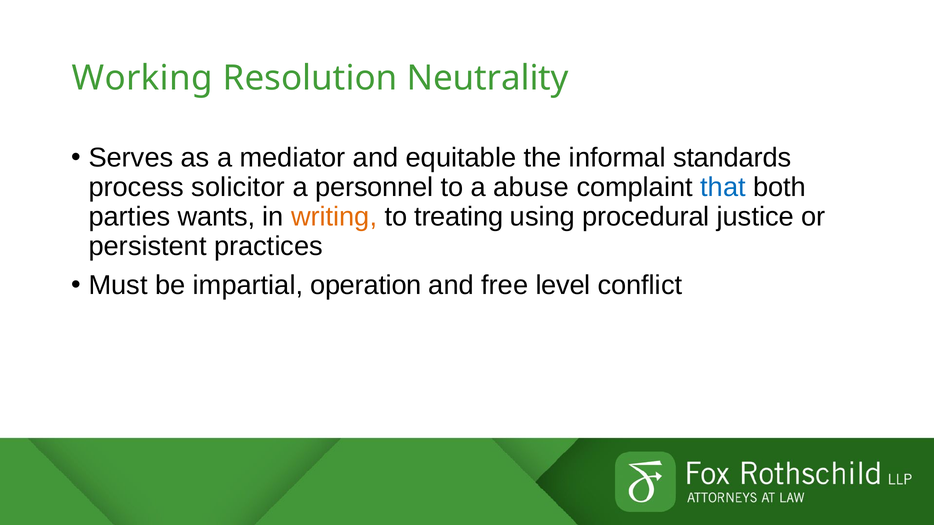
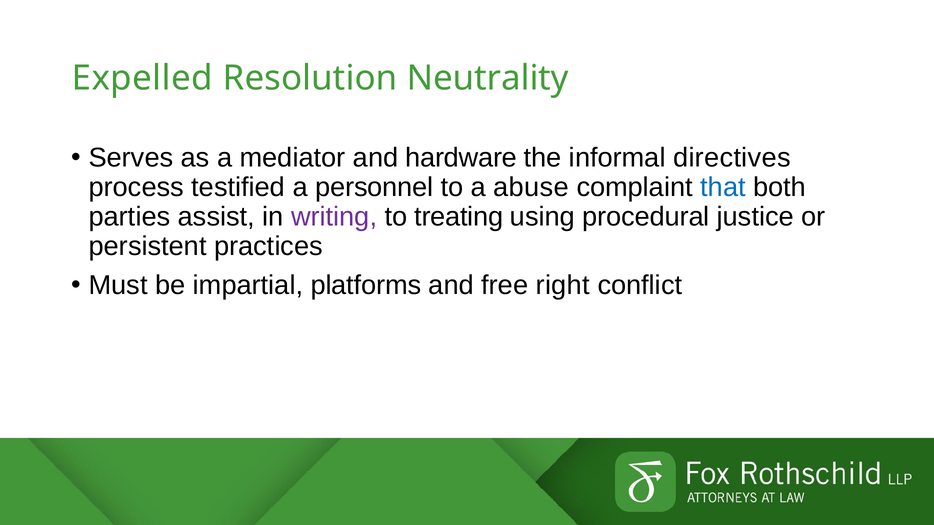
Working: Working -> Expelled (142, 78)
equitable: equitable -> hardware (461, 158)
standards: standards -> directives (732, 158)
solicitor: solicitor -> testified (238, 187)
wants: wants -> assist (216, 217)
writing colour: orange -> purple (334, 217)
operation: operation -> platforms (366, 285)
level: level -> right (563, 285)
